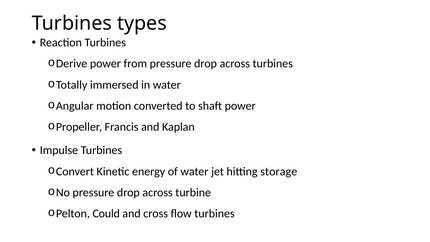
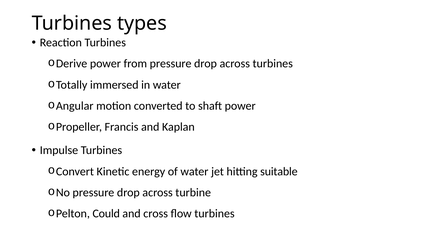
storage: storage -> suitable (279, 171)
